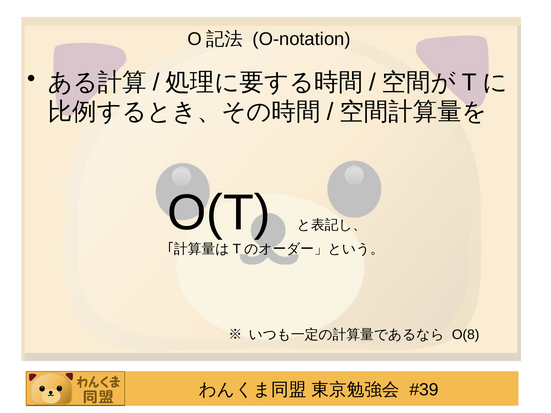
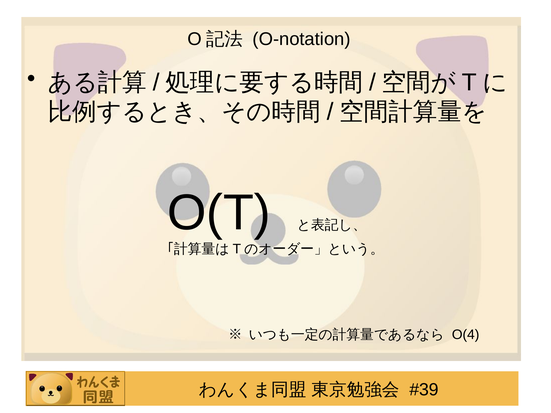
O(8: O(8 -> O(4 (466, 335)
